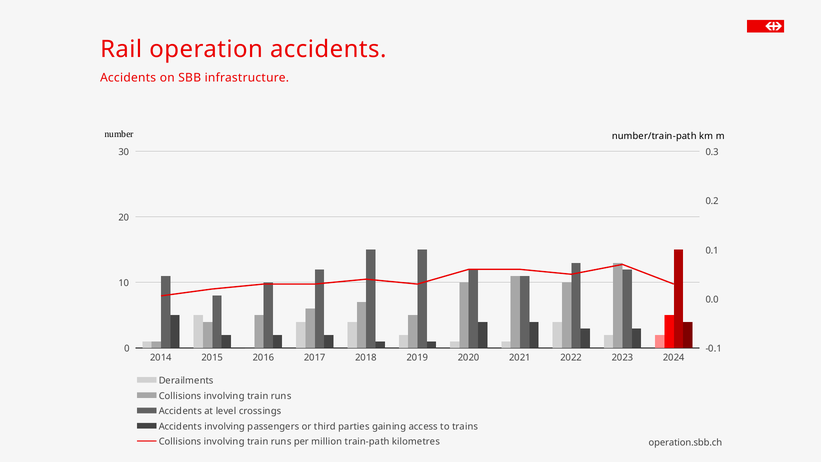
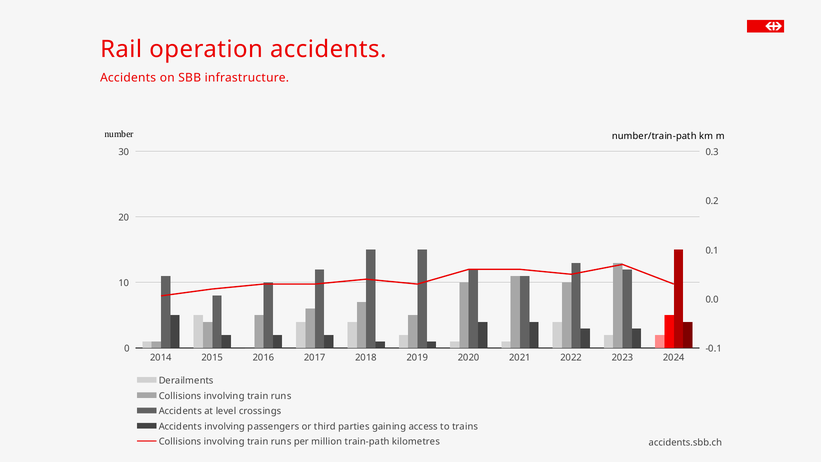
operation.sbb.ch: operation.sbb.ch -> accidents.sbb.ch (685, 442)
